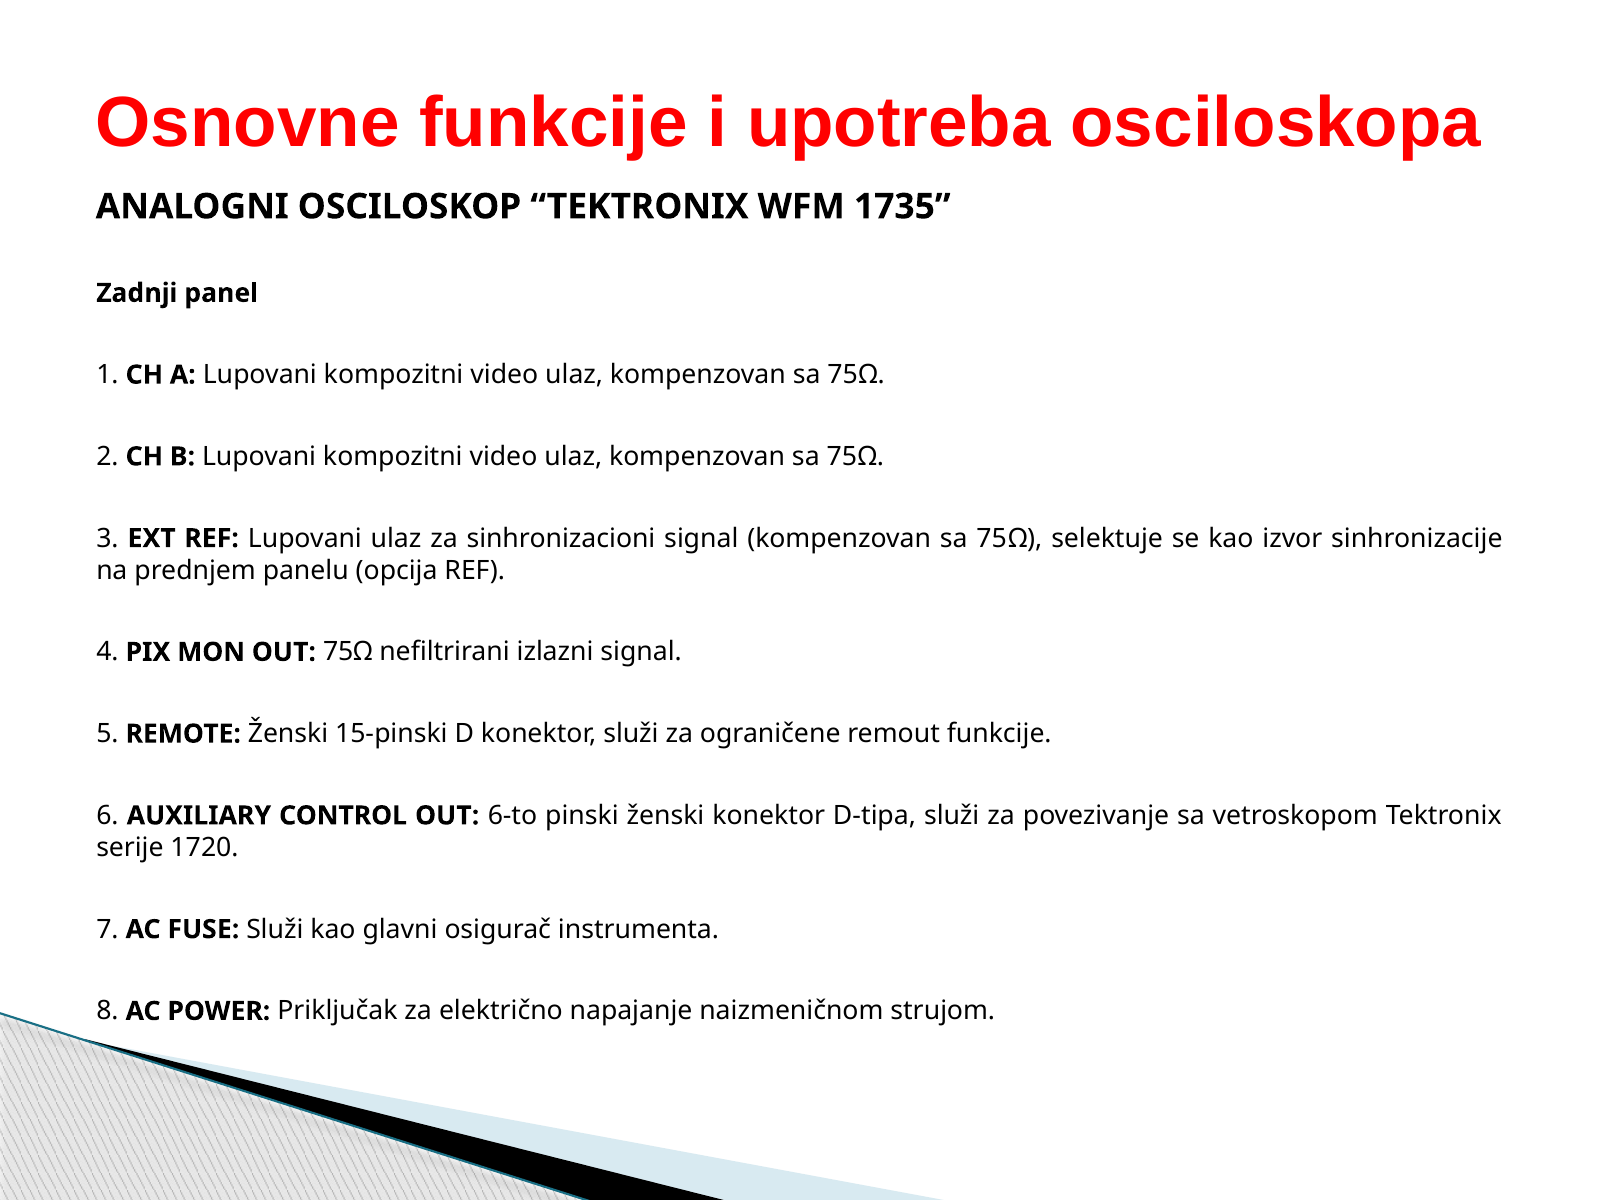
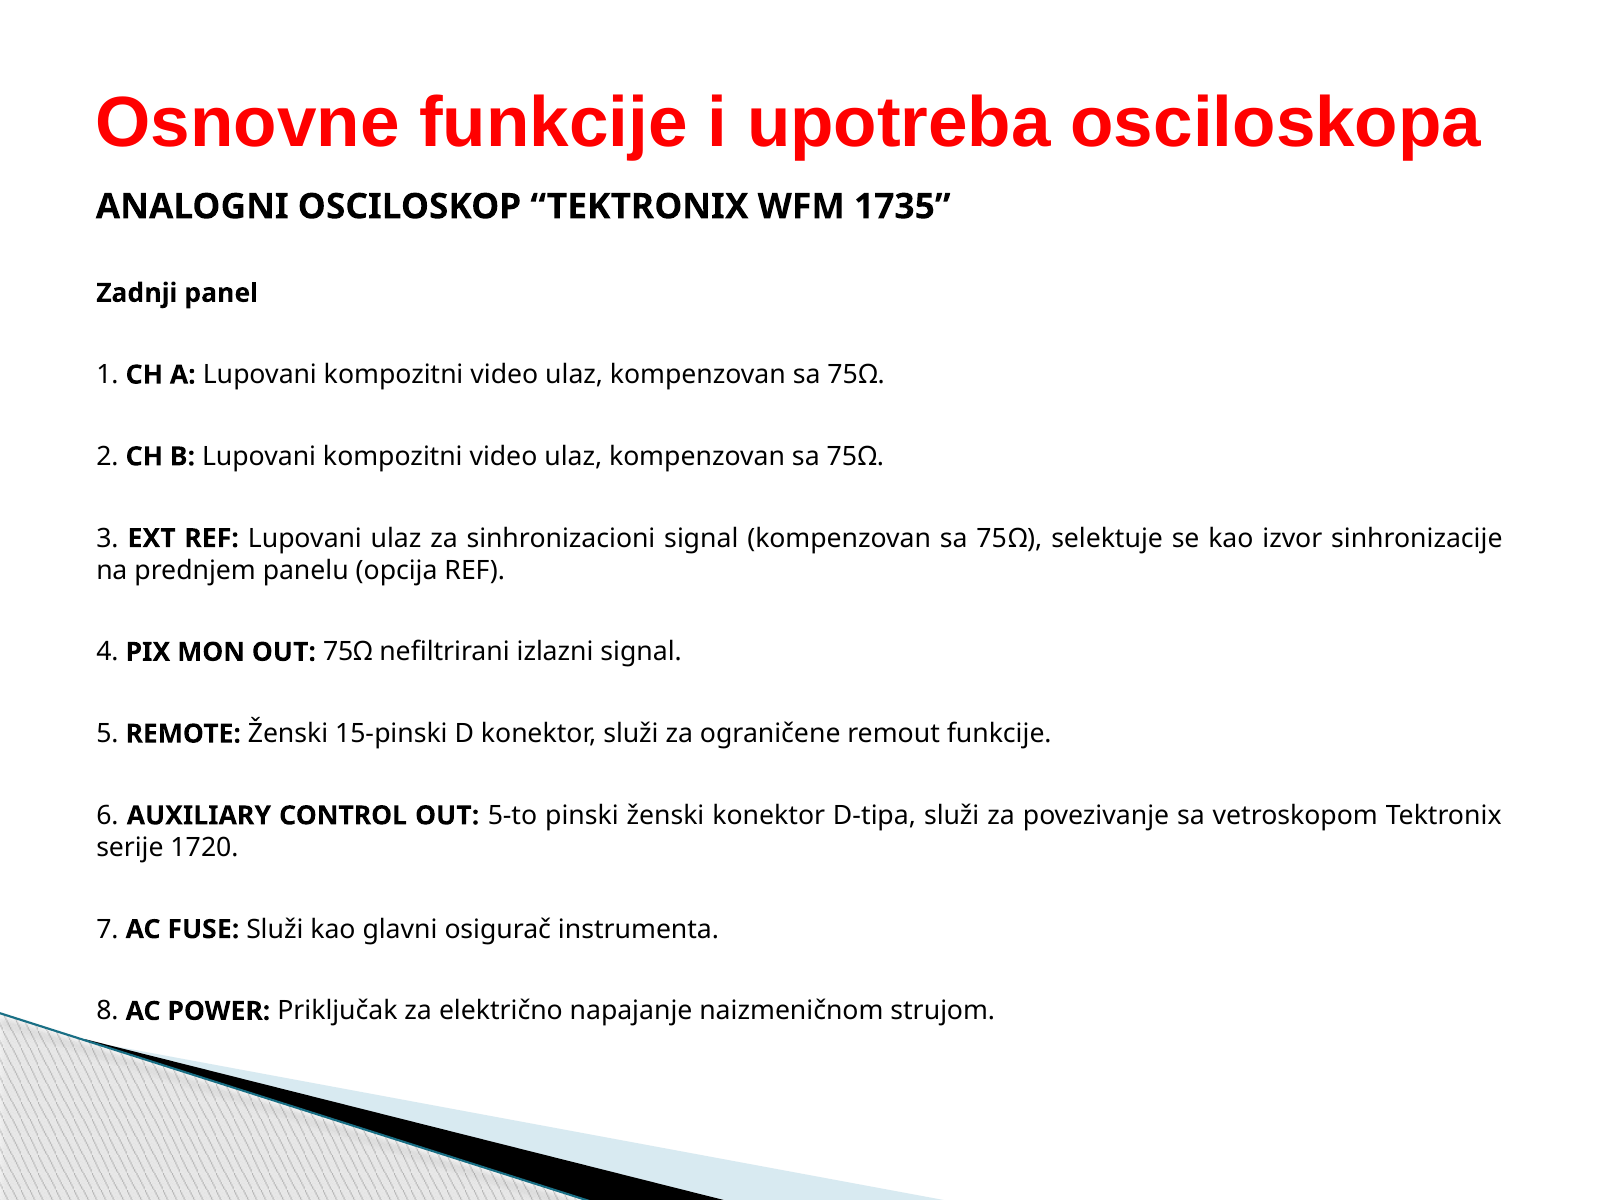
6-to: 6-to -> 5-to (512, 815)
